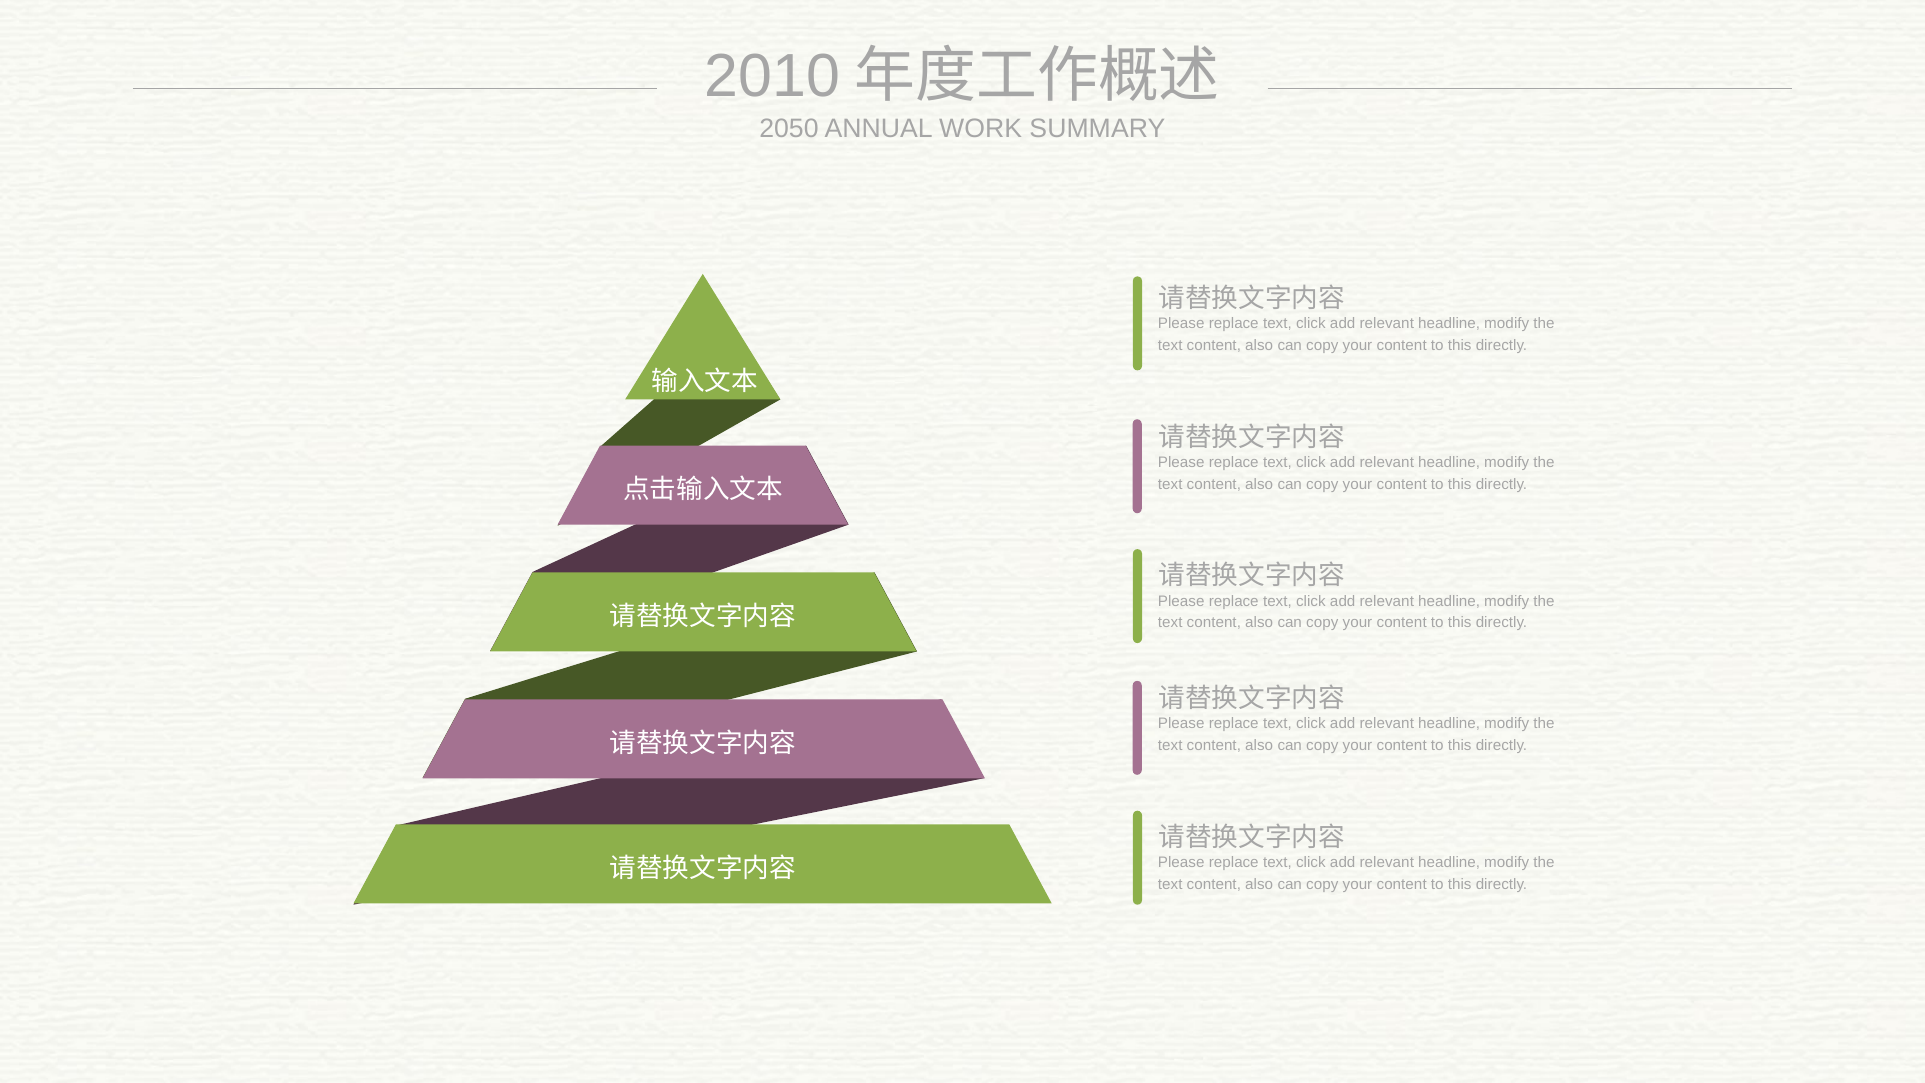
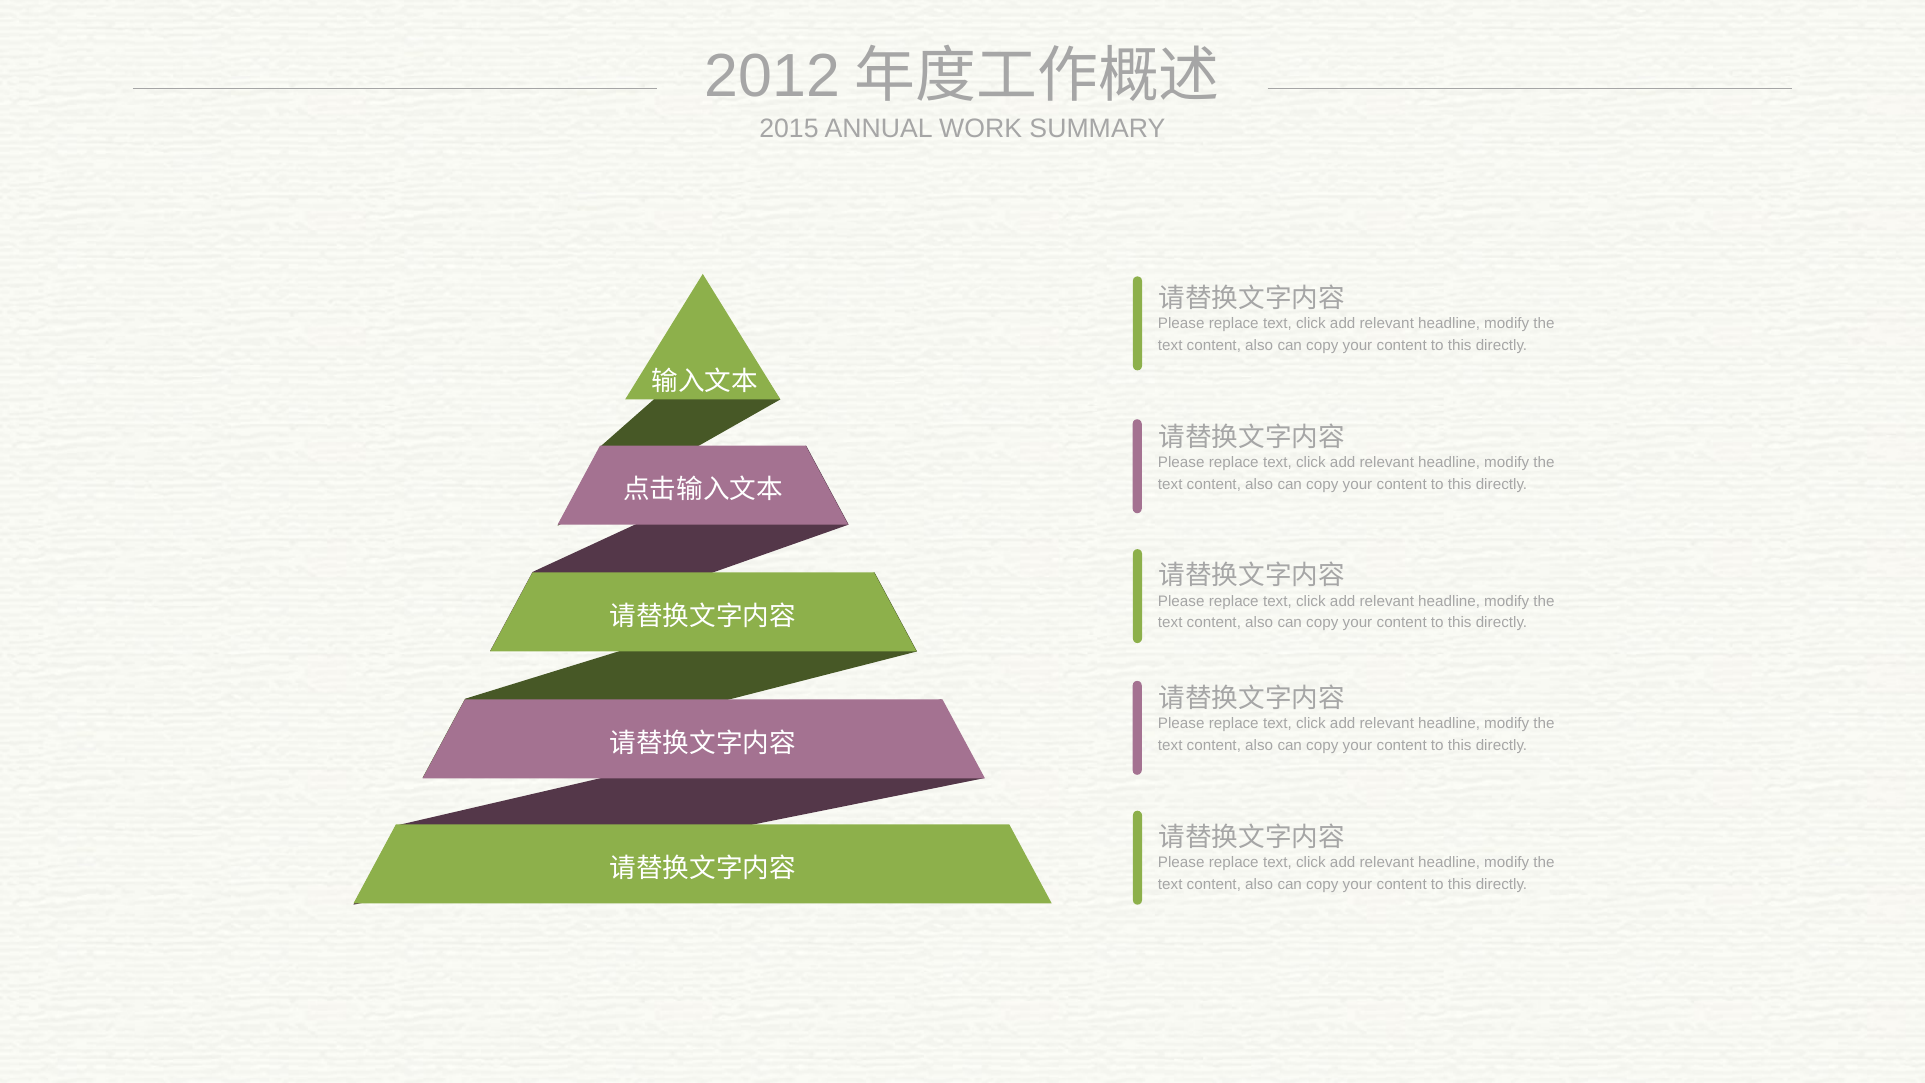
2010: 2010 -> 2012 (772, 76)
2050: 2050 -> 2015 (789, 129)
